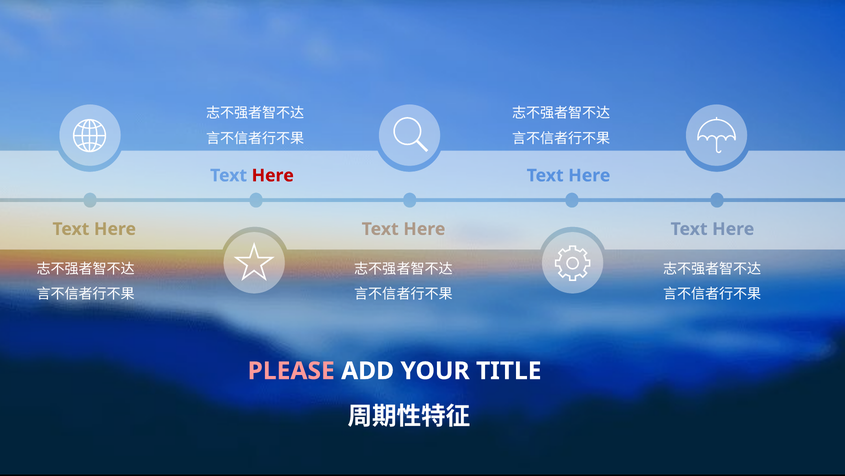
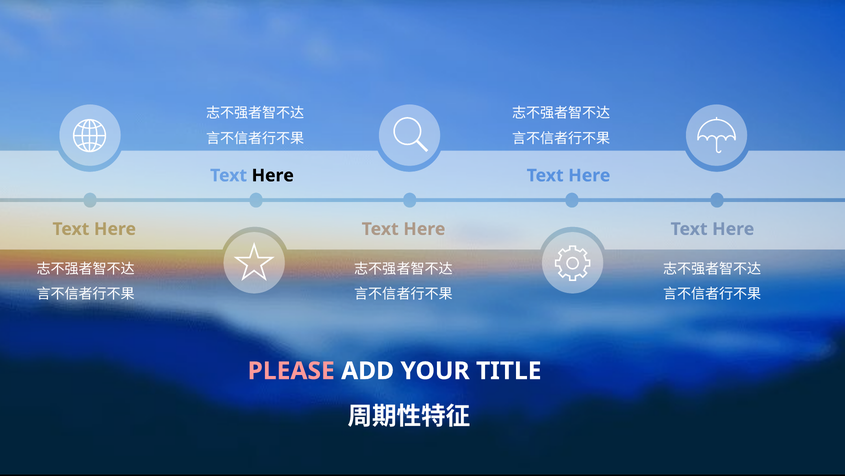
Here colour: red -> black (273, 175)
